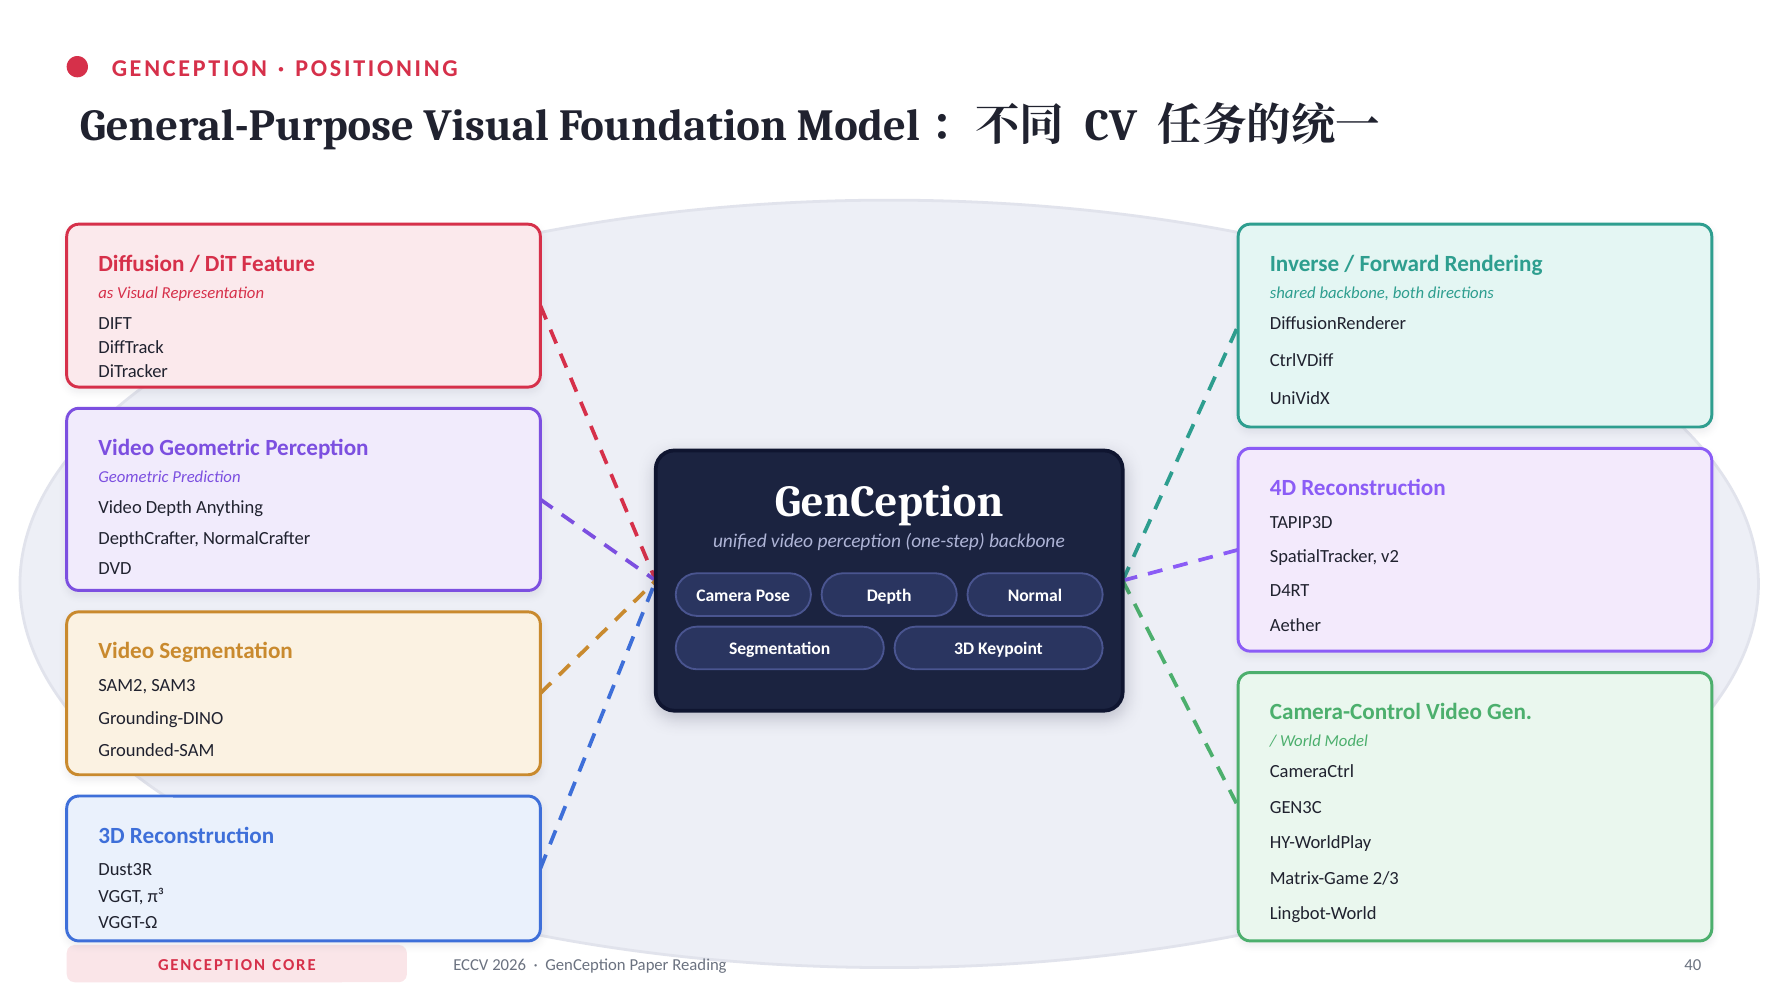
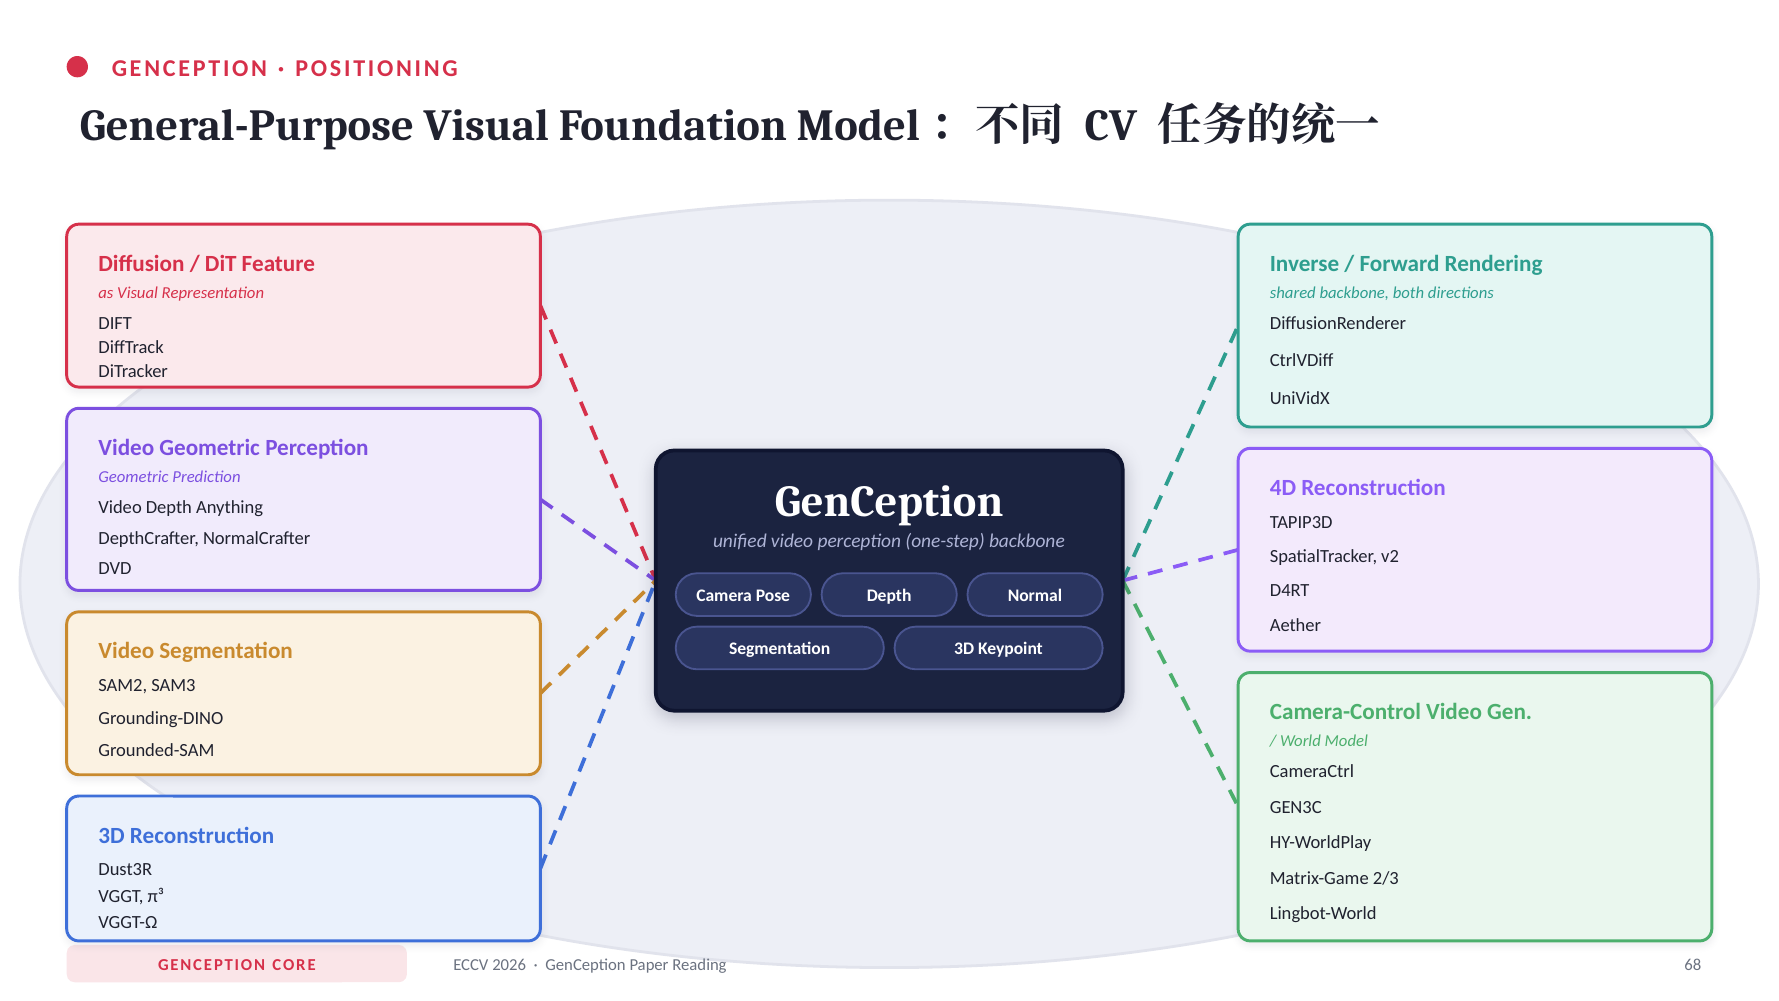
40: 40 -> 68 (1693, 965)
